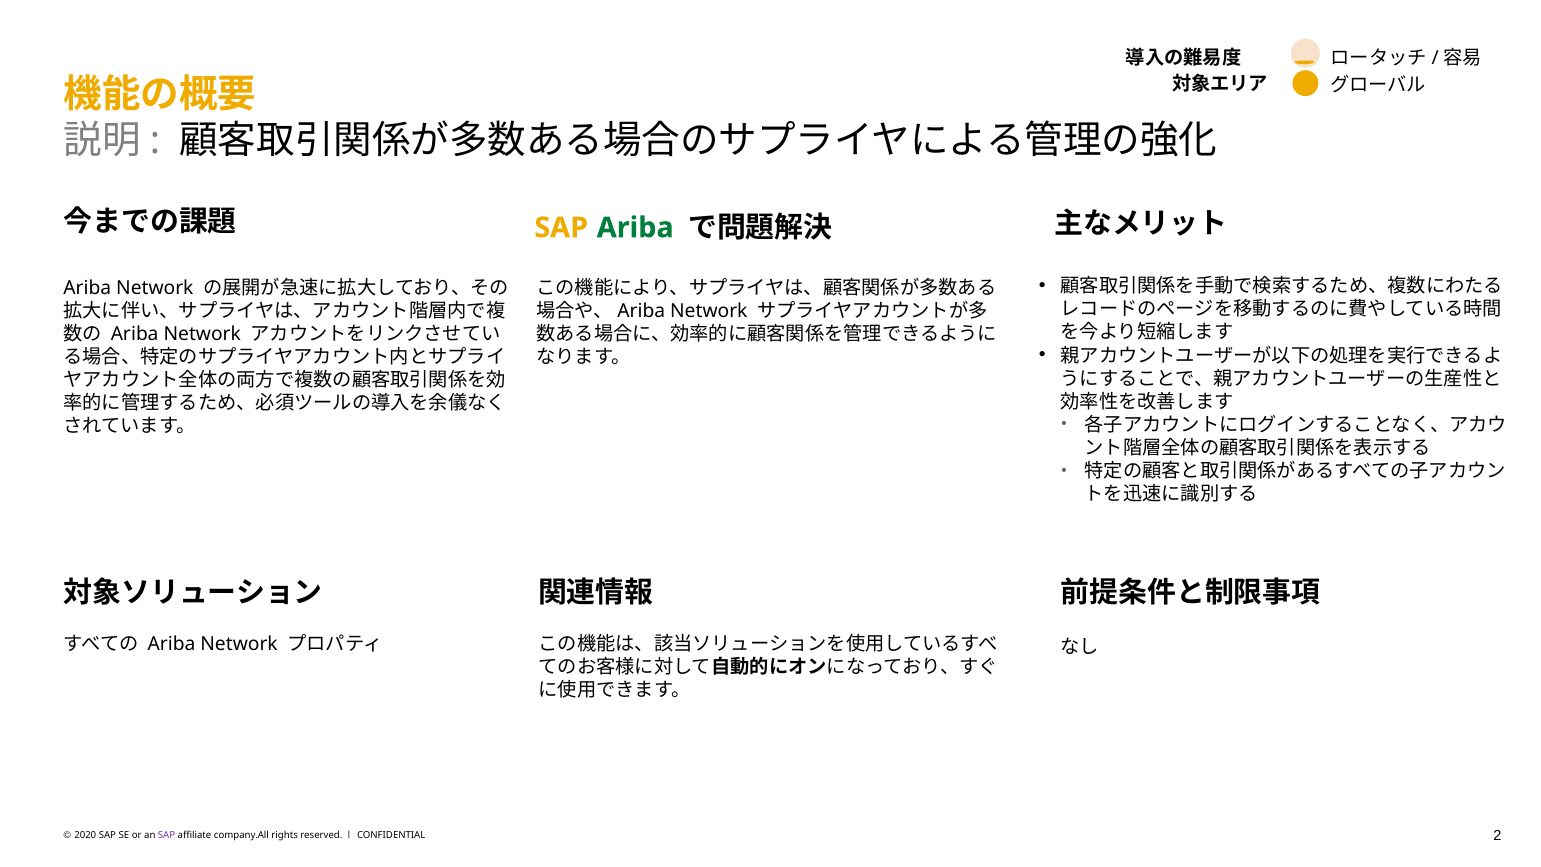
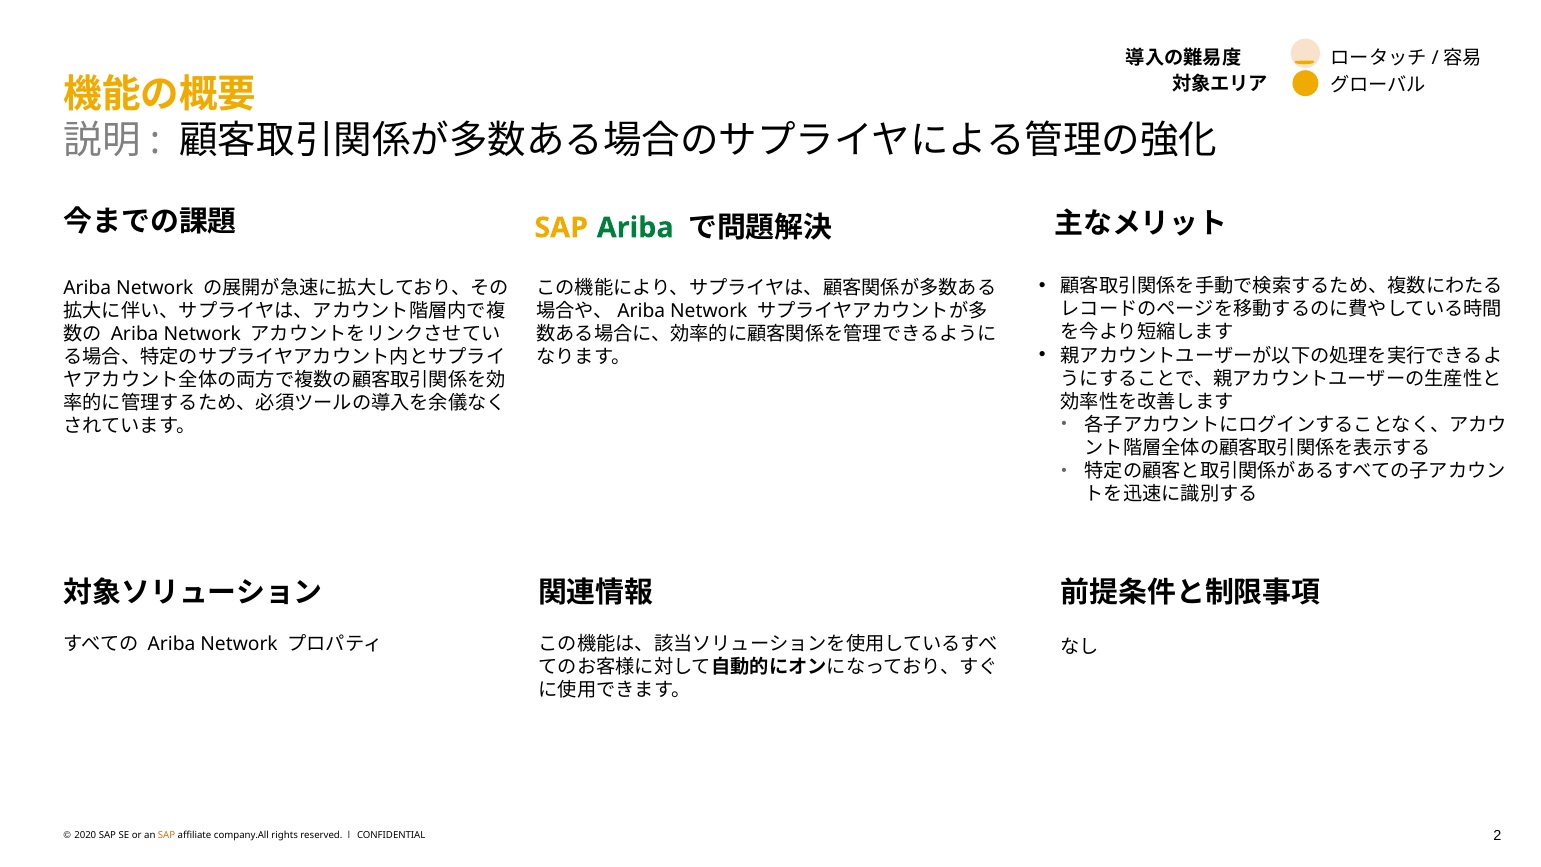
SAP colour: purple -> orange (167, 835)
